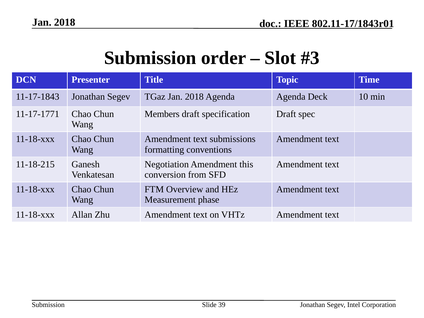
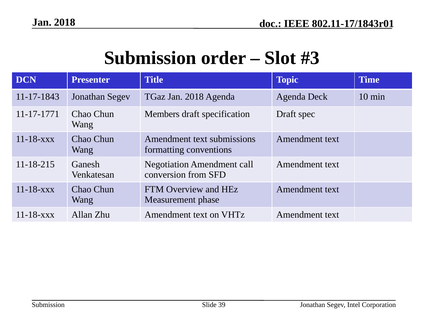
this: this -> call (246, 164)
